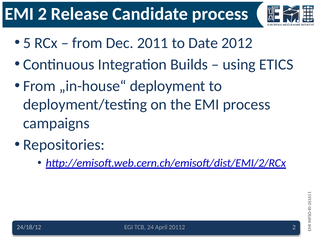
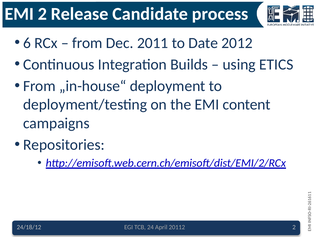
5: 5 -> 6 (27, 43)
EMI process: process -> content (247, 105)
